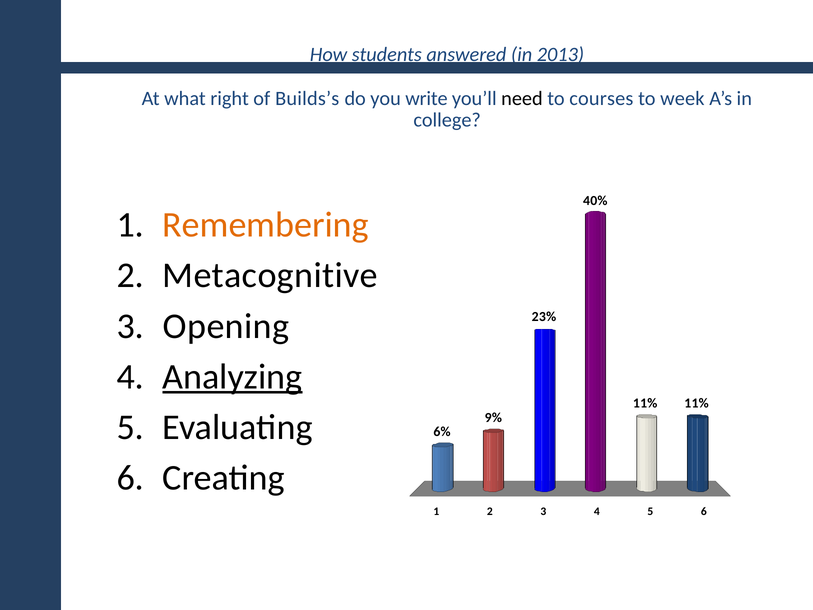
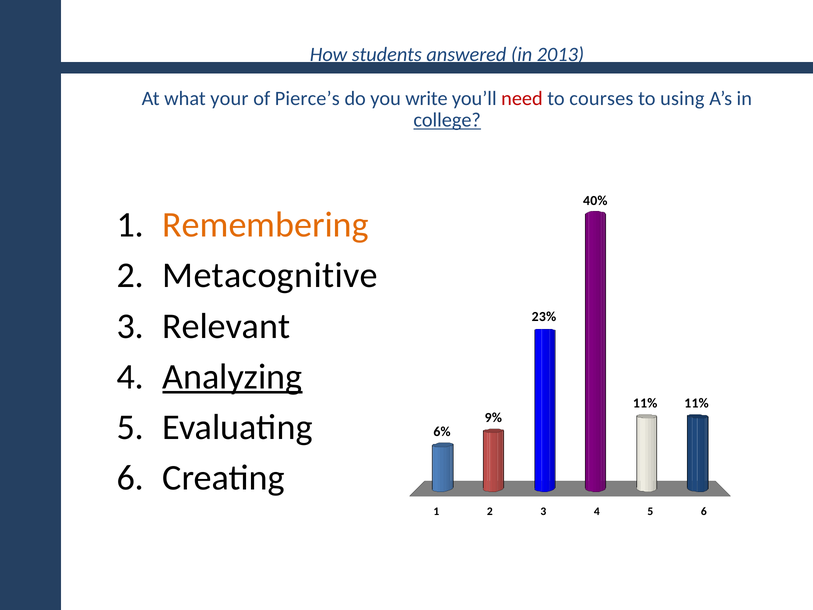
right: right -> your (229, 98)
Builds’s: Builds’s -> Pierce’s (307, 98)
need colour: black -> red (522, 98)
week: week -> using (682, 98)
college underline: none -> present (447, 120)
Opening: Opening -> Relevant (226, 326)
